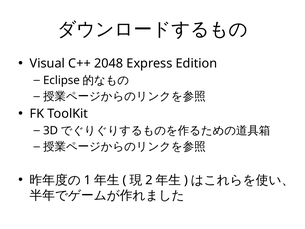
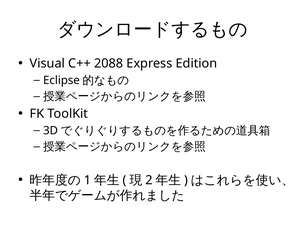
2048: 2048 -> 2088 (109, 63)
